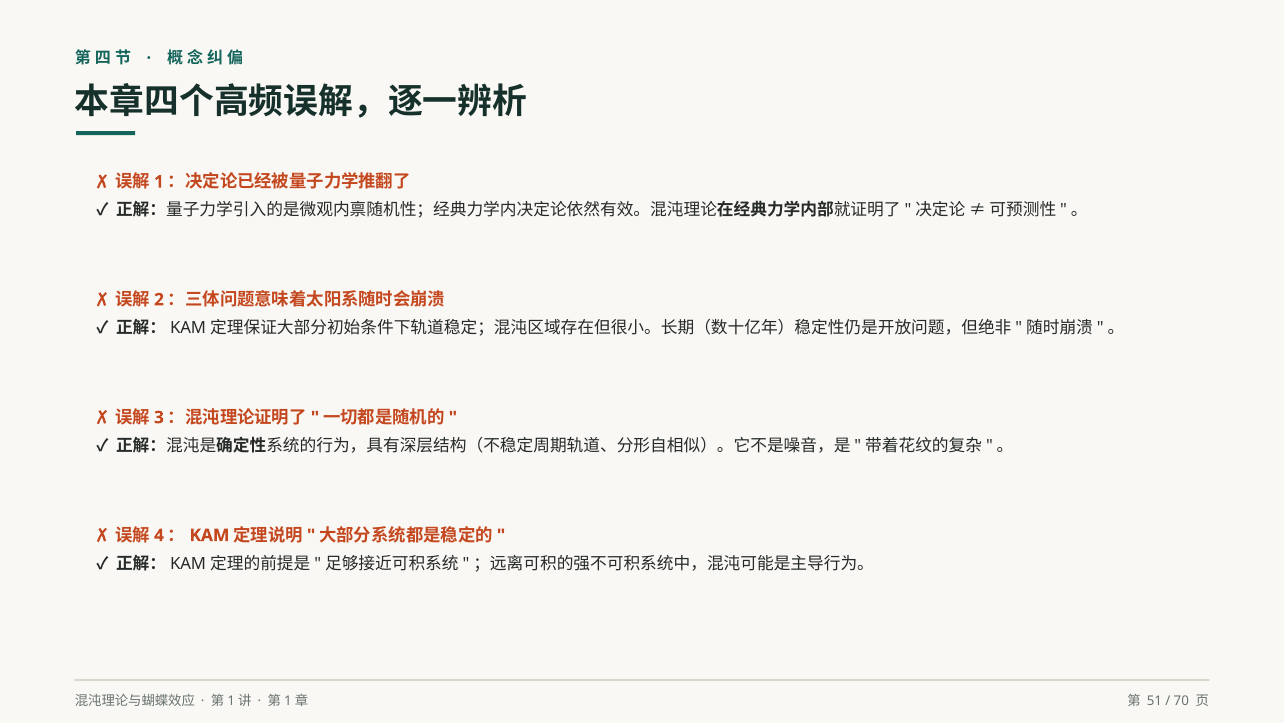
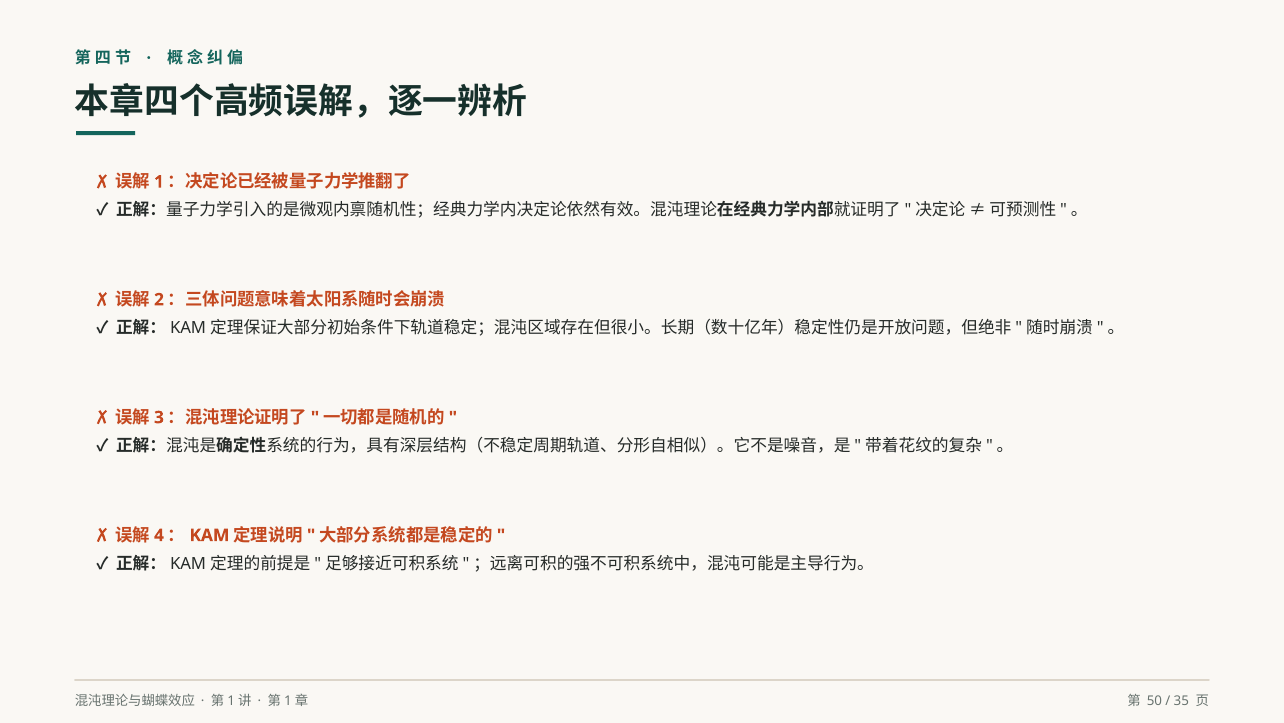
51: 51 -> 50 (1154, 701)
70: 70 -> 35 (1181, 701)
